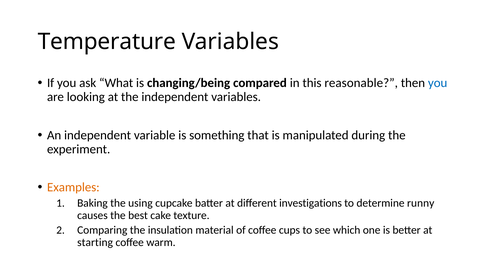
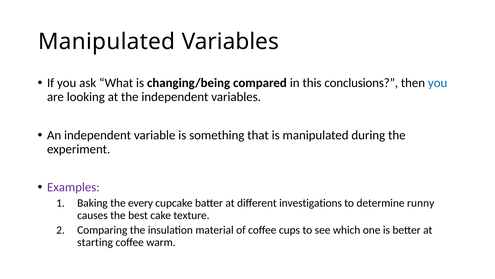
Temperature: Temperature -> Manipulated (107, 42)
reasonable: reasonable -> conclusions (361, 83)
Examples colour: orange -> purple (73, 187)
using: using -> every (141, 203)
